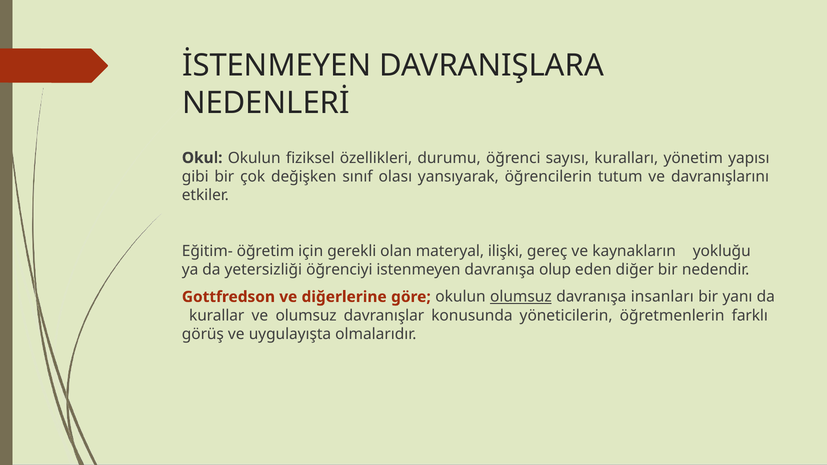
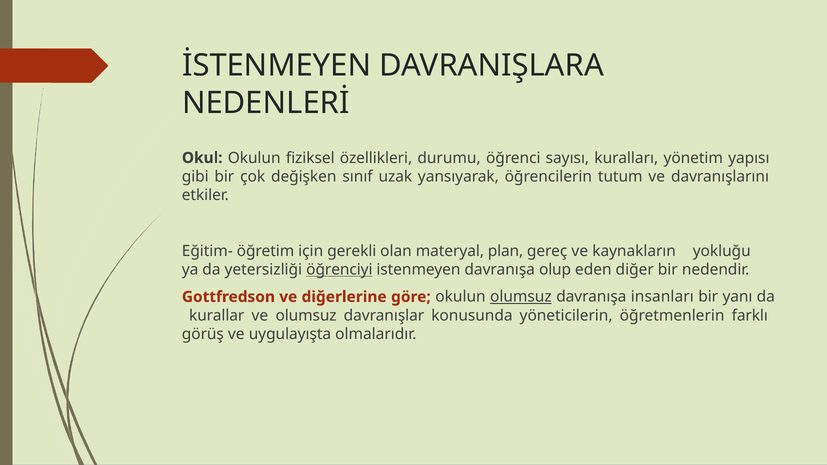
olası: olası -> uzak (395, 177)
ilişki: ilişki -> plan (505, 251)
öğrenciyi underline: none -> present (339, 270)
